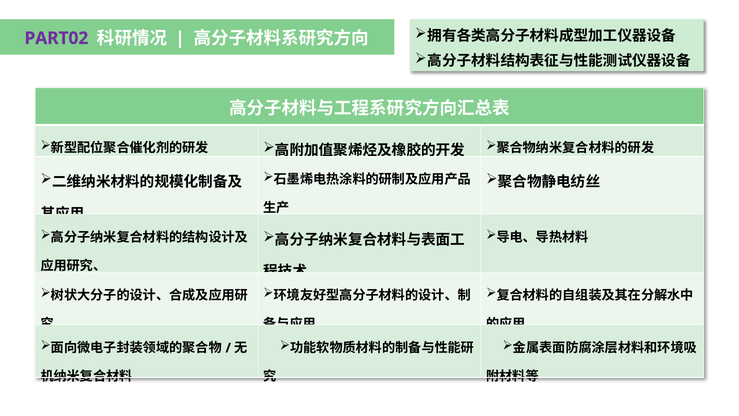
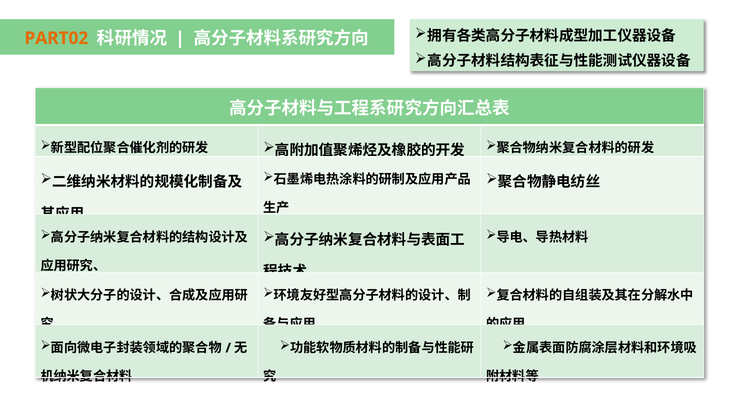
PART02 colour: purple -> orange (56, 38)
